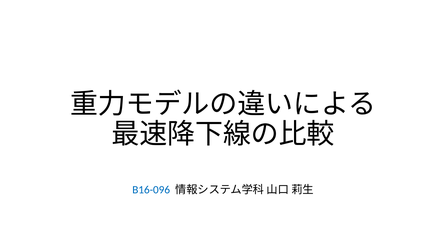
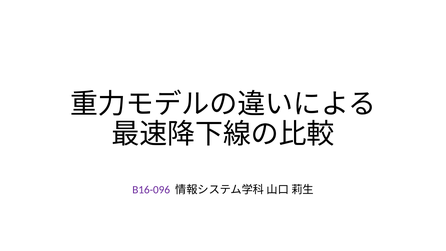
B16-096 colour: blue -> purple (151, 190)
